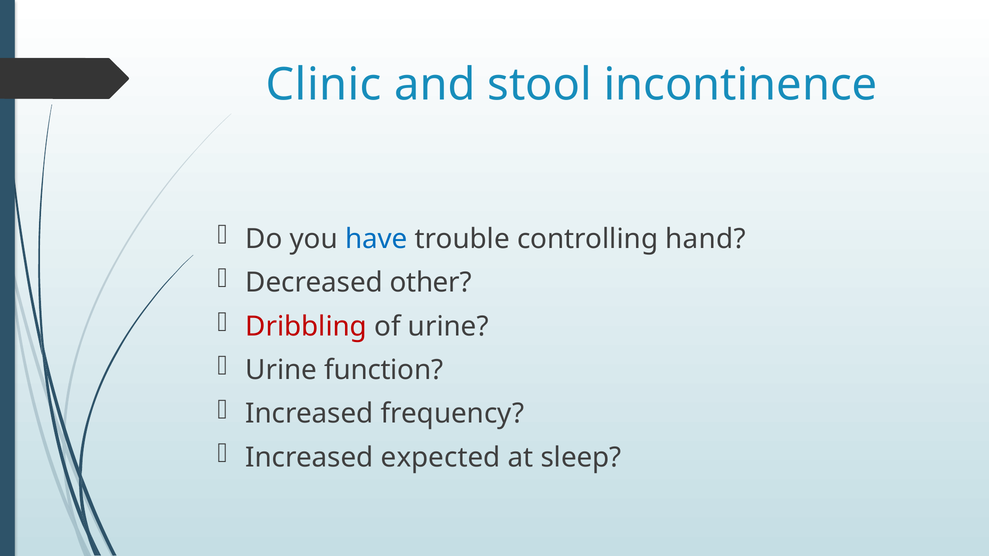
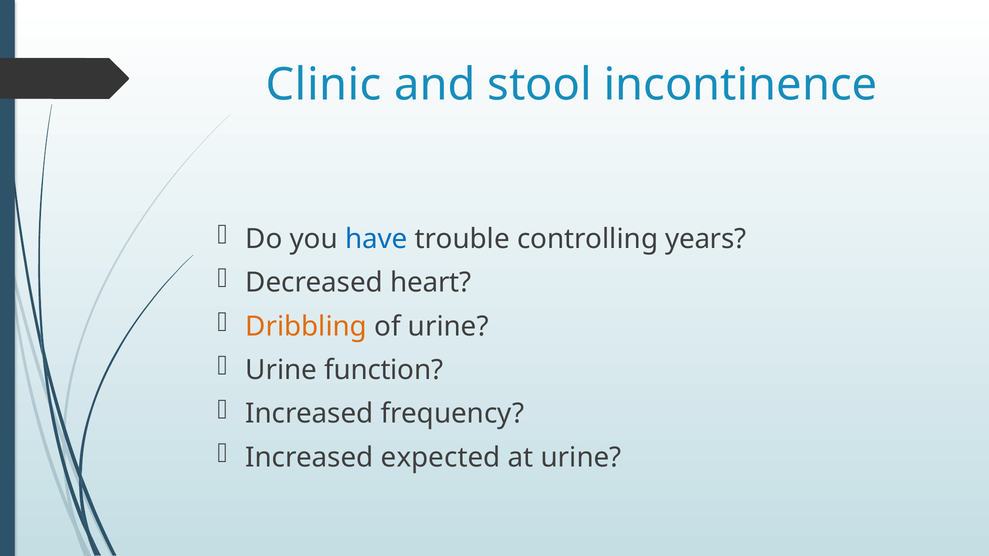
hand: hand -> years (706, 239)
other: other -> heart (431, 283)
Dribbling colour: red -> orange (306, 327)
at sleep: sleep -> urine (581, 458)
